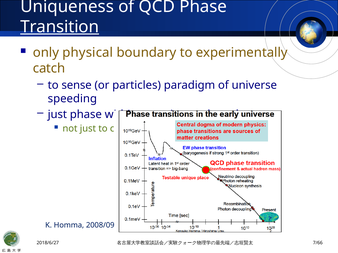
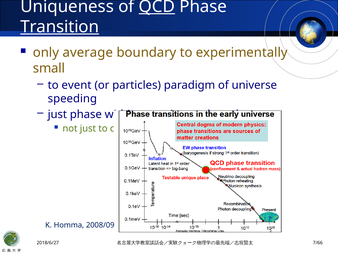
QCD underline: none -> present (157, 6)
physical: physical -> average (88, 53)
catch: catch -> small (49, 69)
sense: sense -> event (77, 85)
